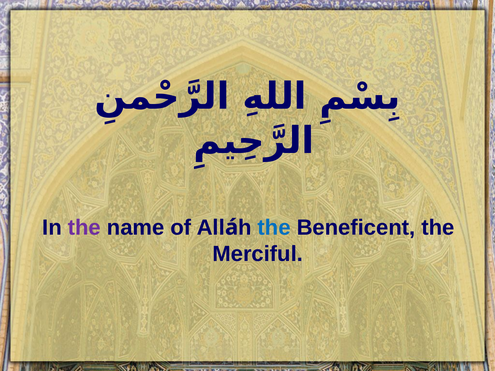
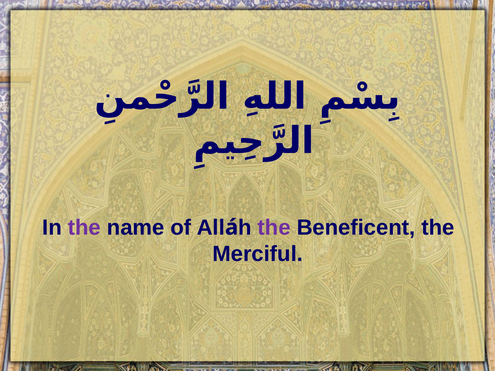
the colour: blue -> purple (274, 228)
